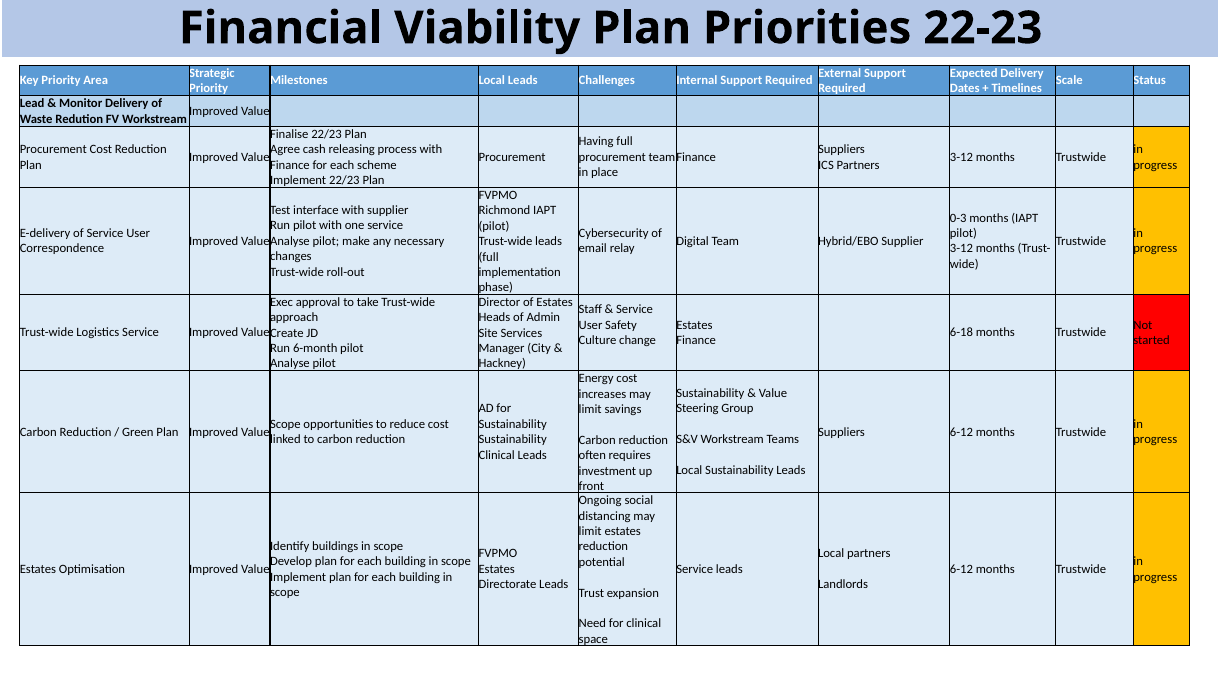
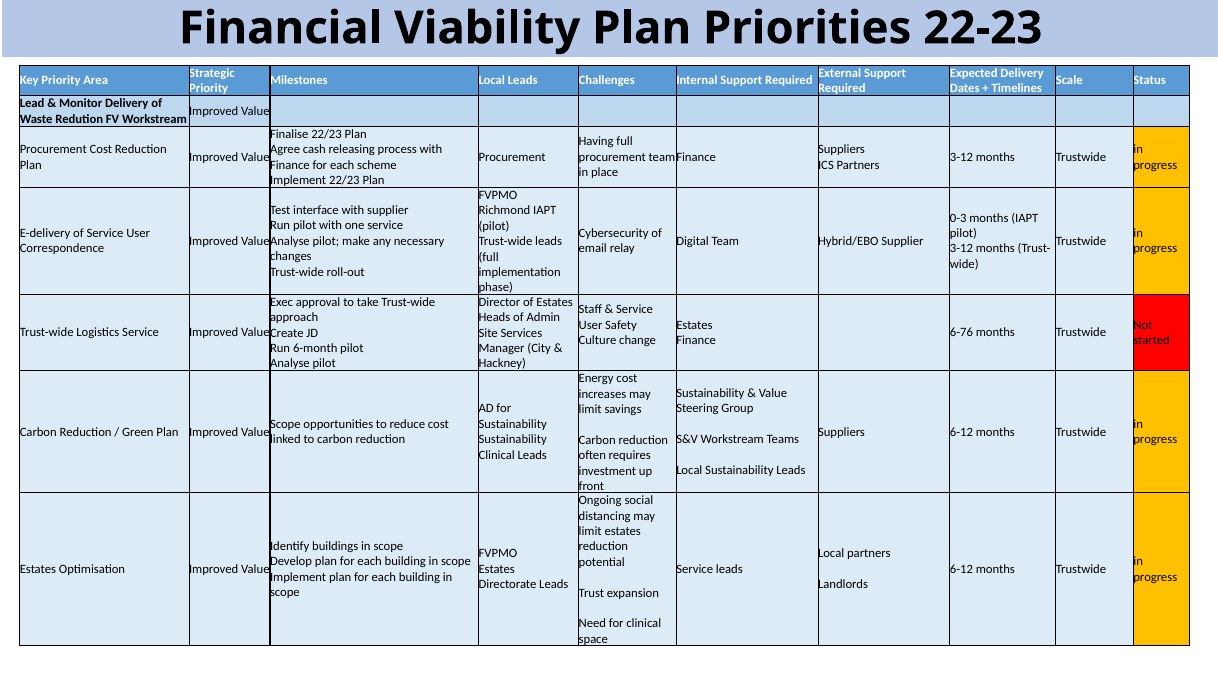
6-18: 6-18 -> 6-76 (961, 333)
